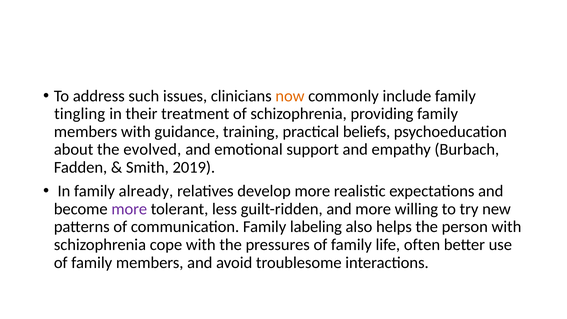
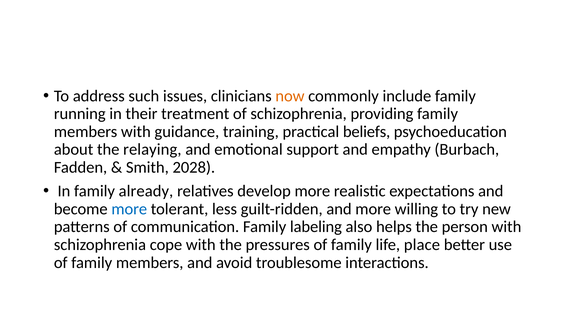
tingling: tingling -> running (80, 114)
evolved: evolved -> relaying (152, 149)
2019: 2019 -> 2028 (194, 167)
more colour: purple -> blue (129, 209)
often: often -> place (422, 245)
